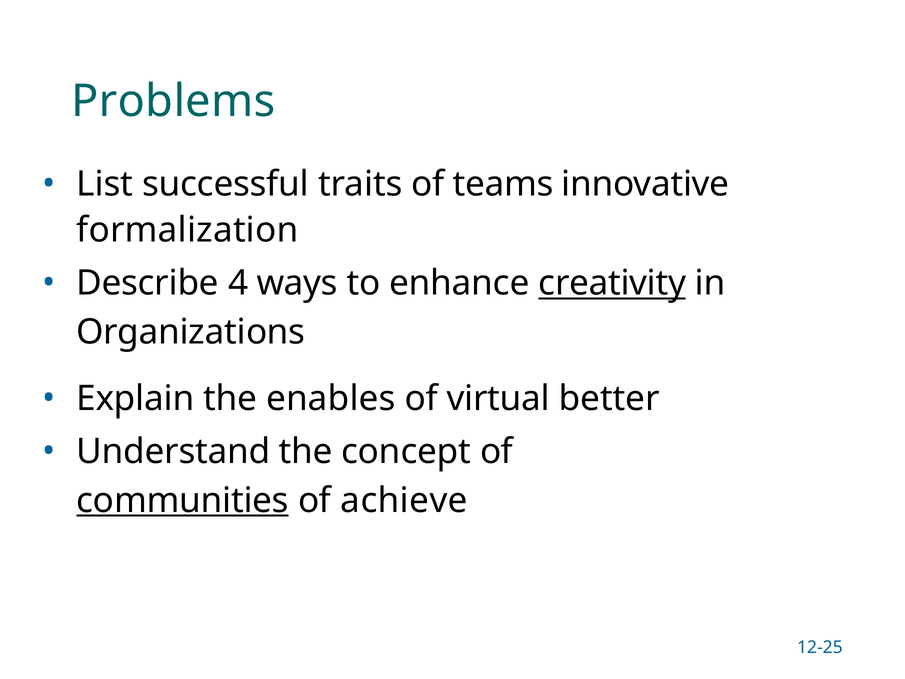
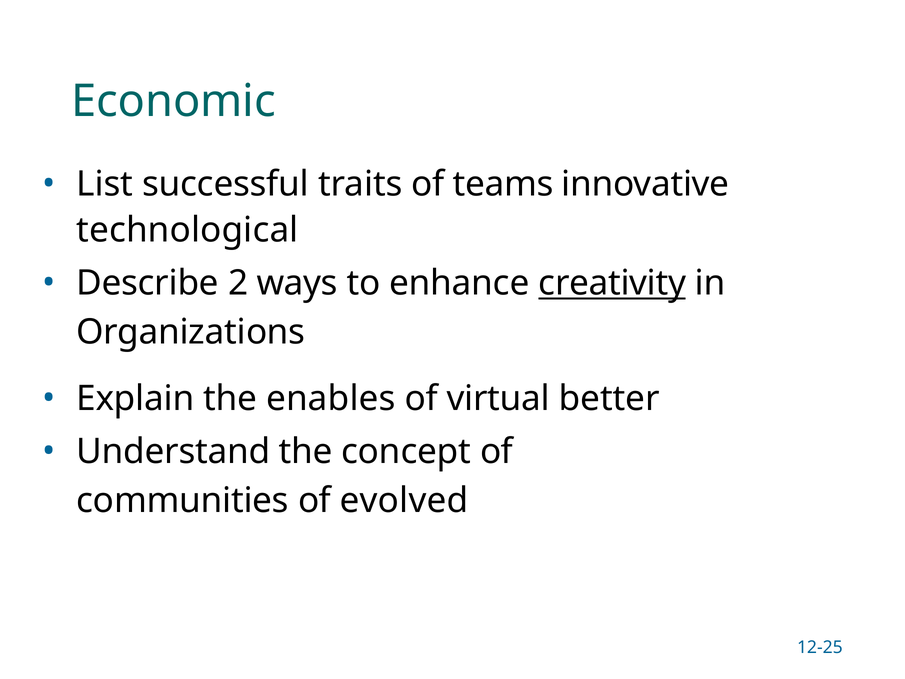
Problems: Problems -> Economic (174, 101)
formalization: formalization -> technological (187, 230)
4: 4 -> 2 (238, 283)
communities underline: present -> none (183, 500)
achieve: achieve -> evolved (404, 500)
